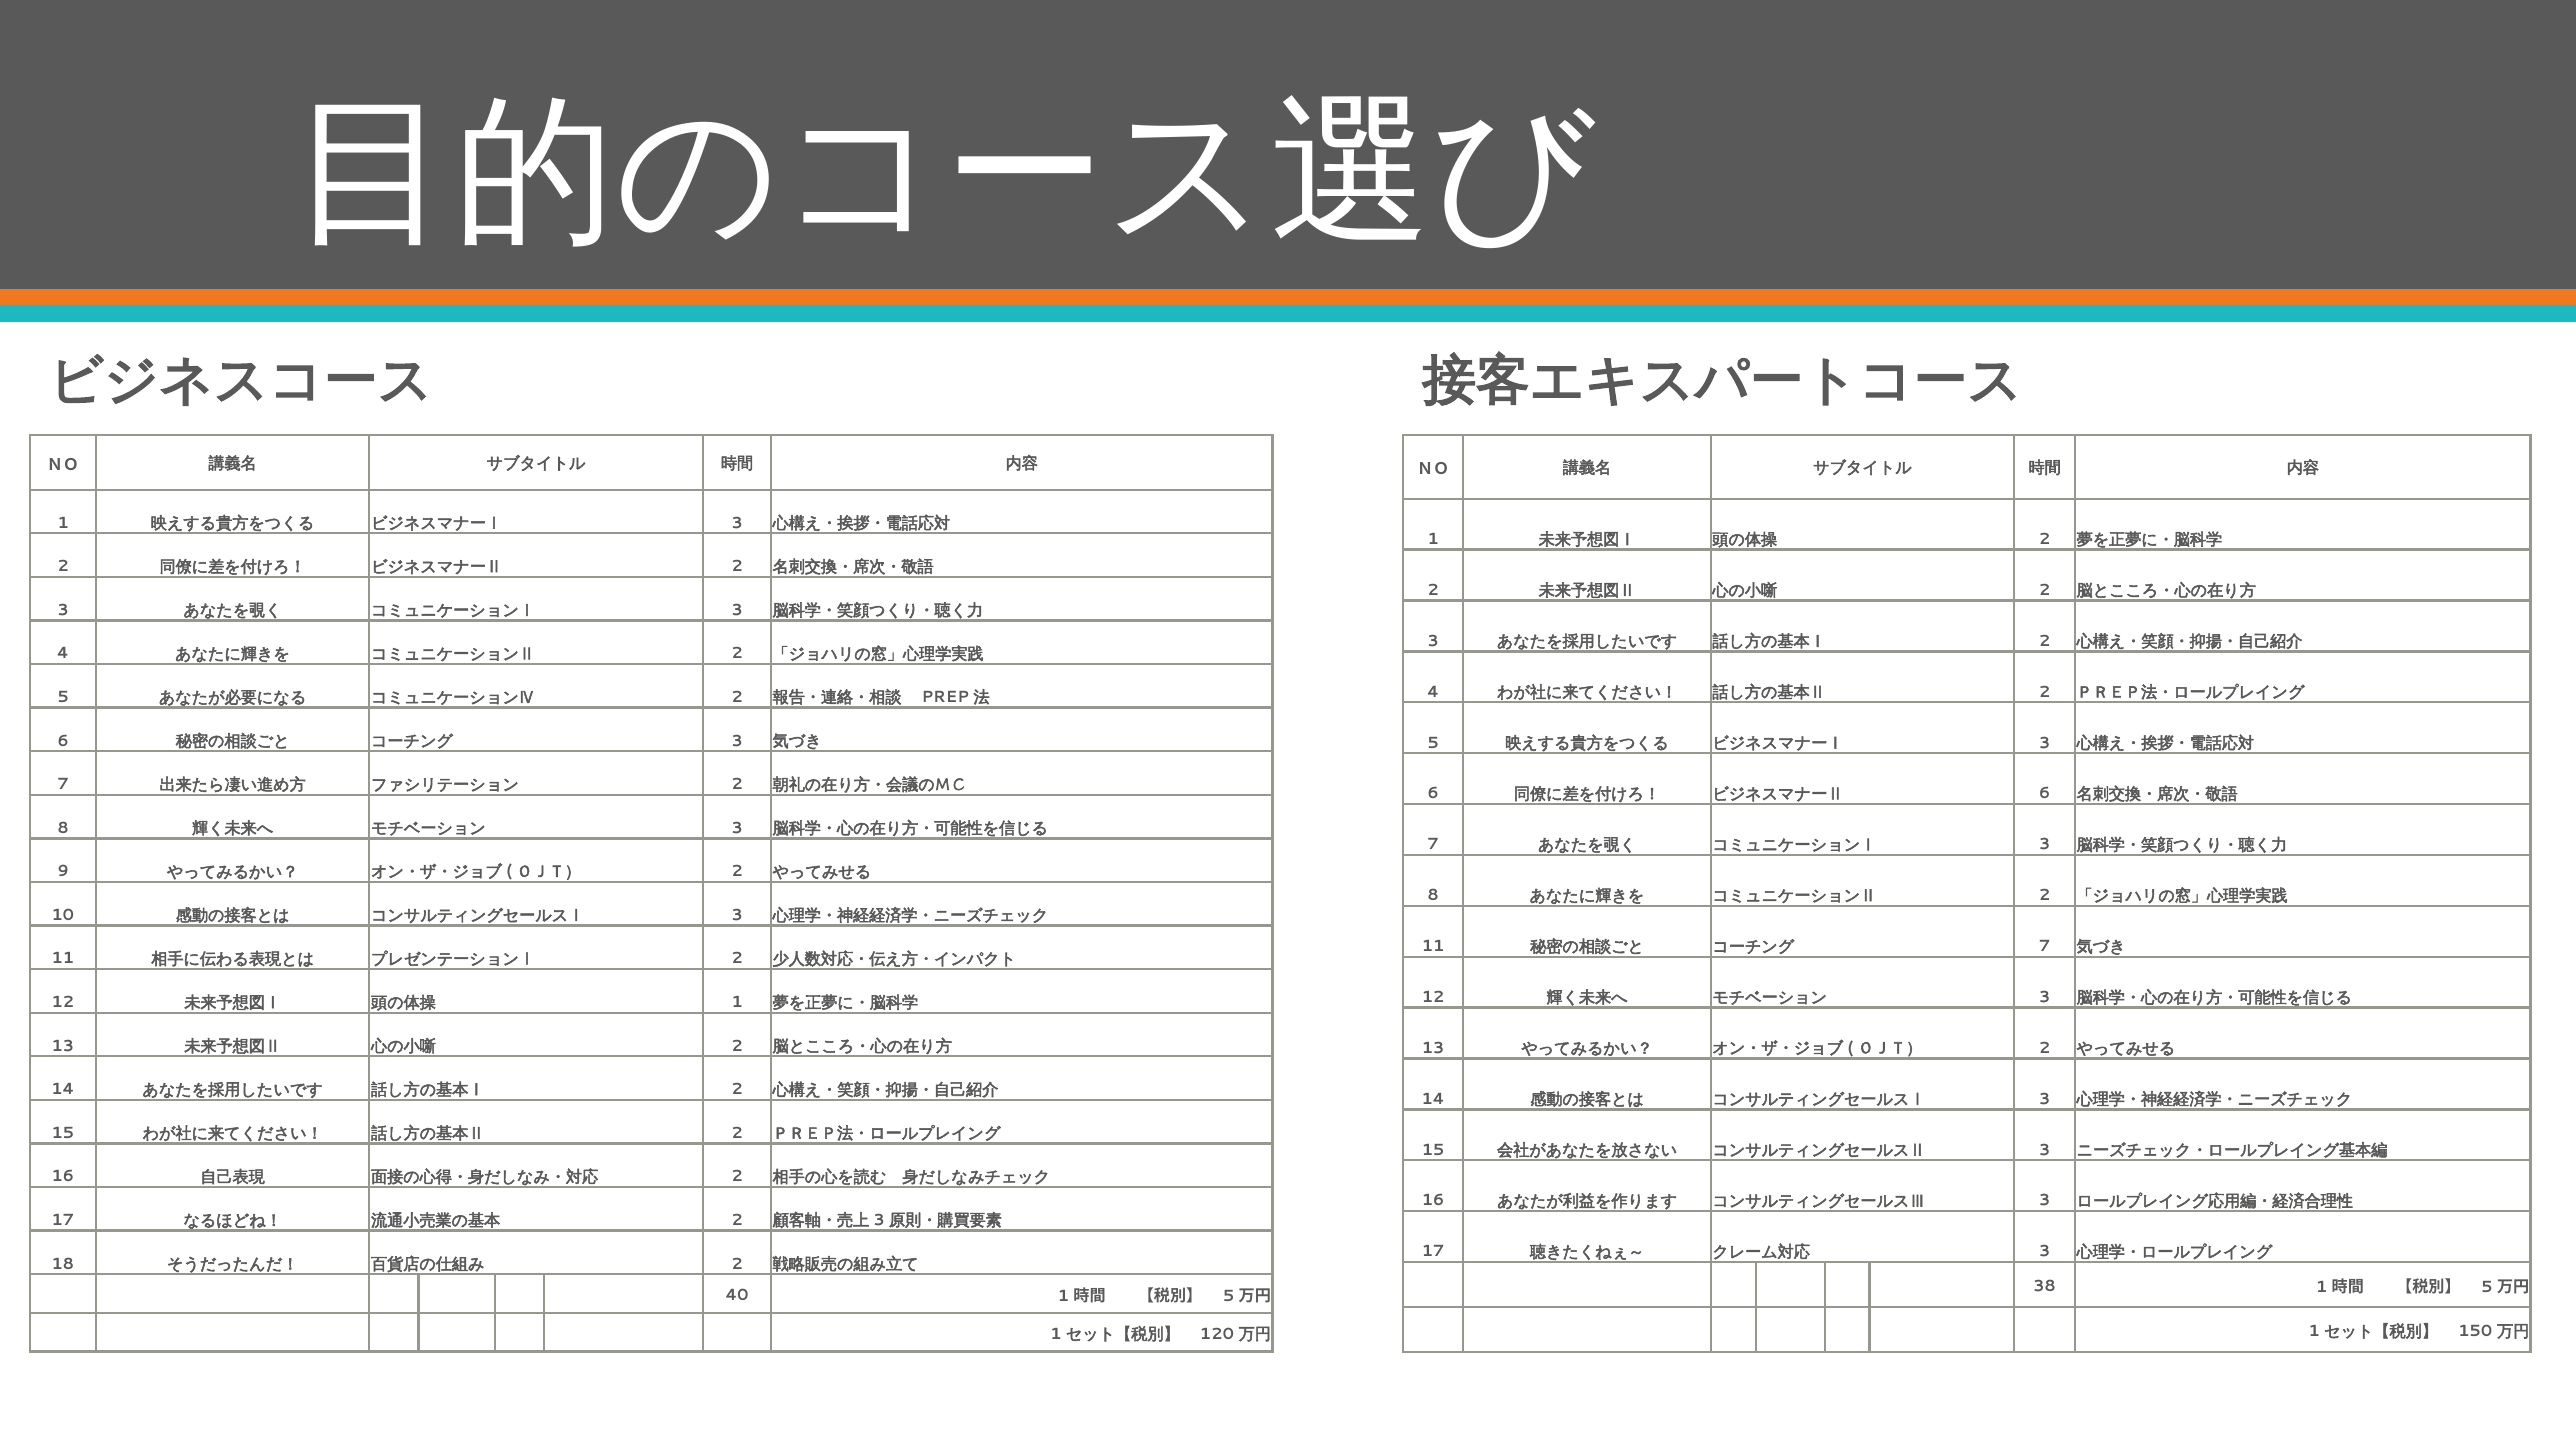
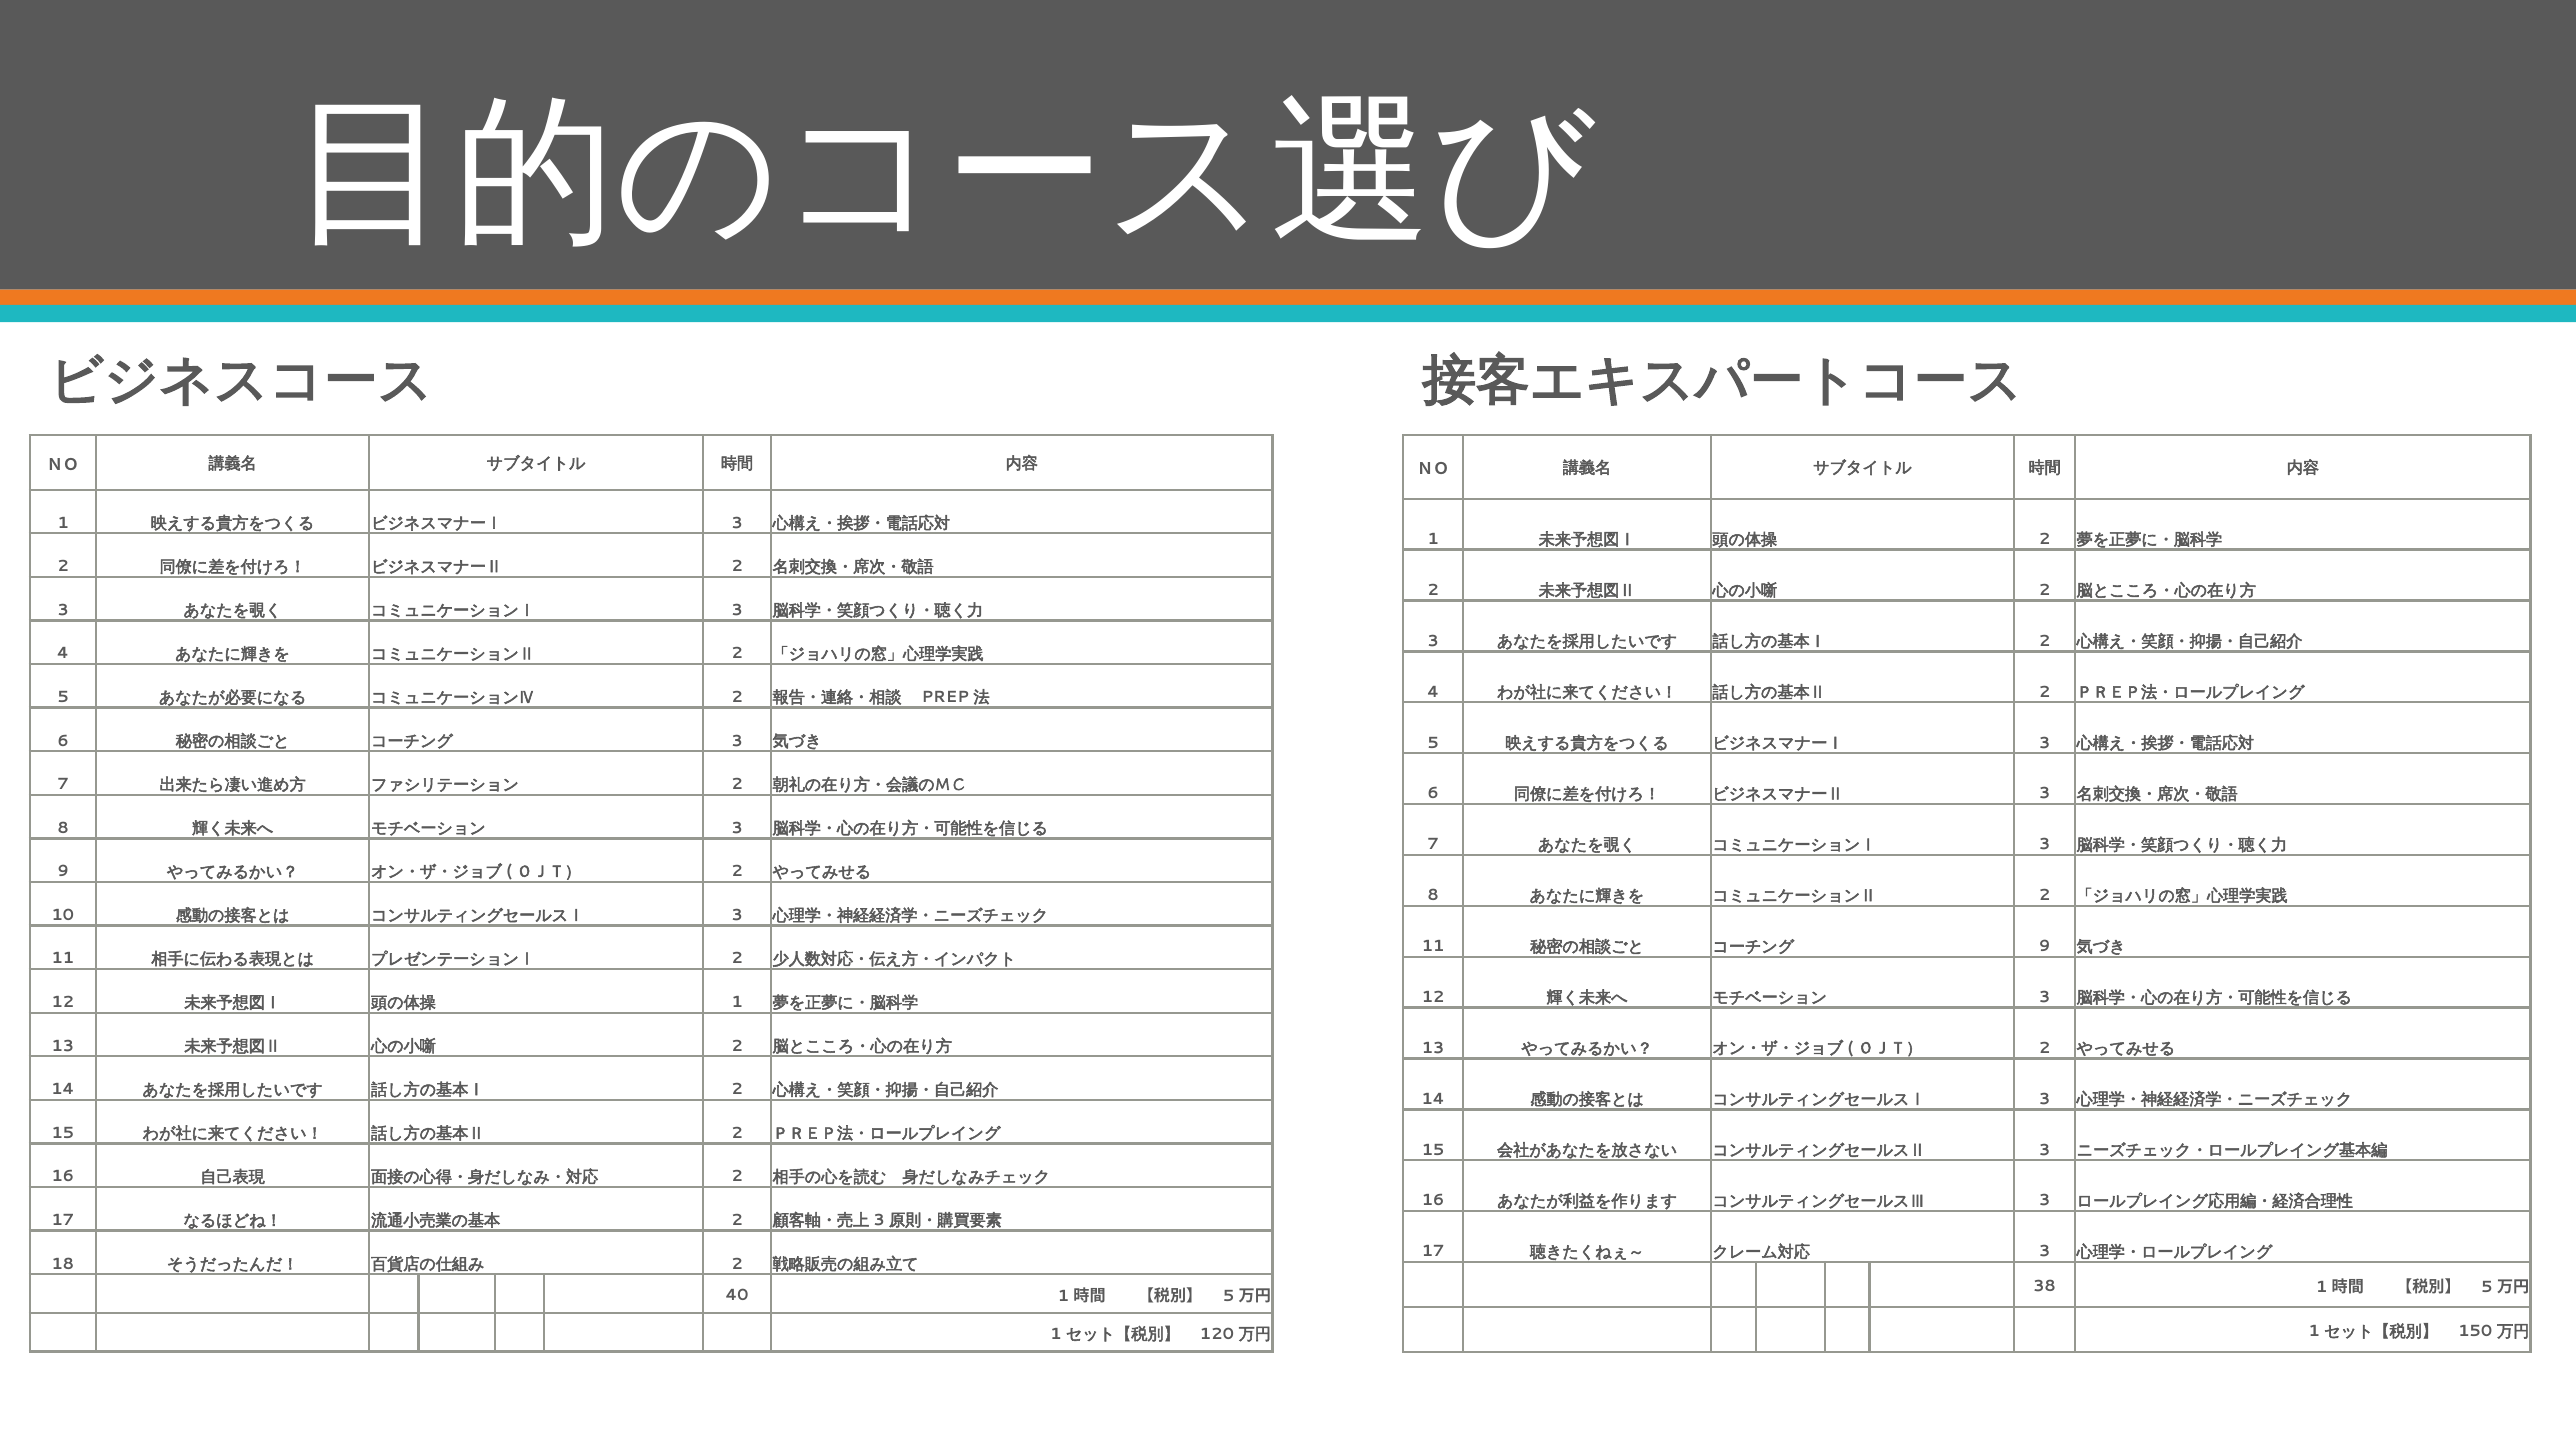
6: 6 -> 3 (2045, 794)
7: 7 -> 9 (2045, 946)
